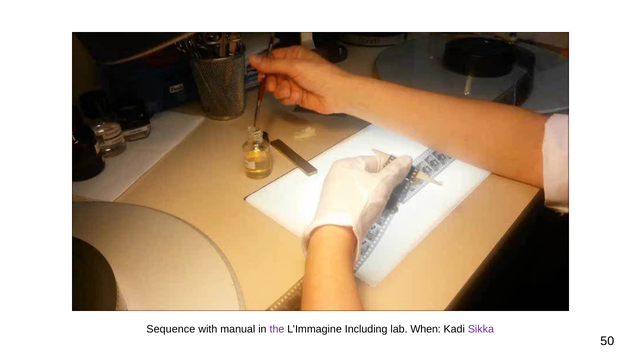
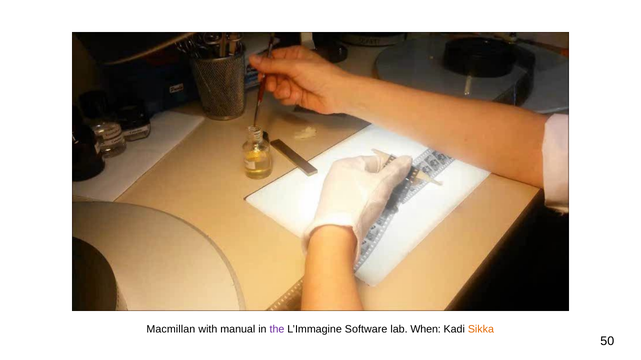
Sequence: Sequence -> Macmillan (171, 330)
Including: Including -> Software (366, 330)
Sikka colour: purple -> orange (481, 330)
